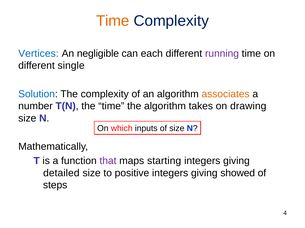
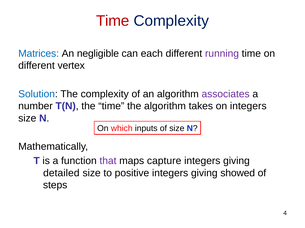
Time colour: orange -> red (113, 21)
Vertices: Vertices -> Matrices (39, 54)
single: single -> vertex (71, 66)
associates colour: orange -> purple (226, 94)
on drawing: drawing -> integers (248, 106)
starting: starting -> capture (164, 161)
